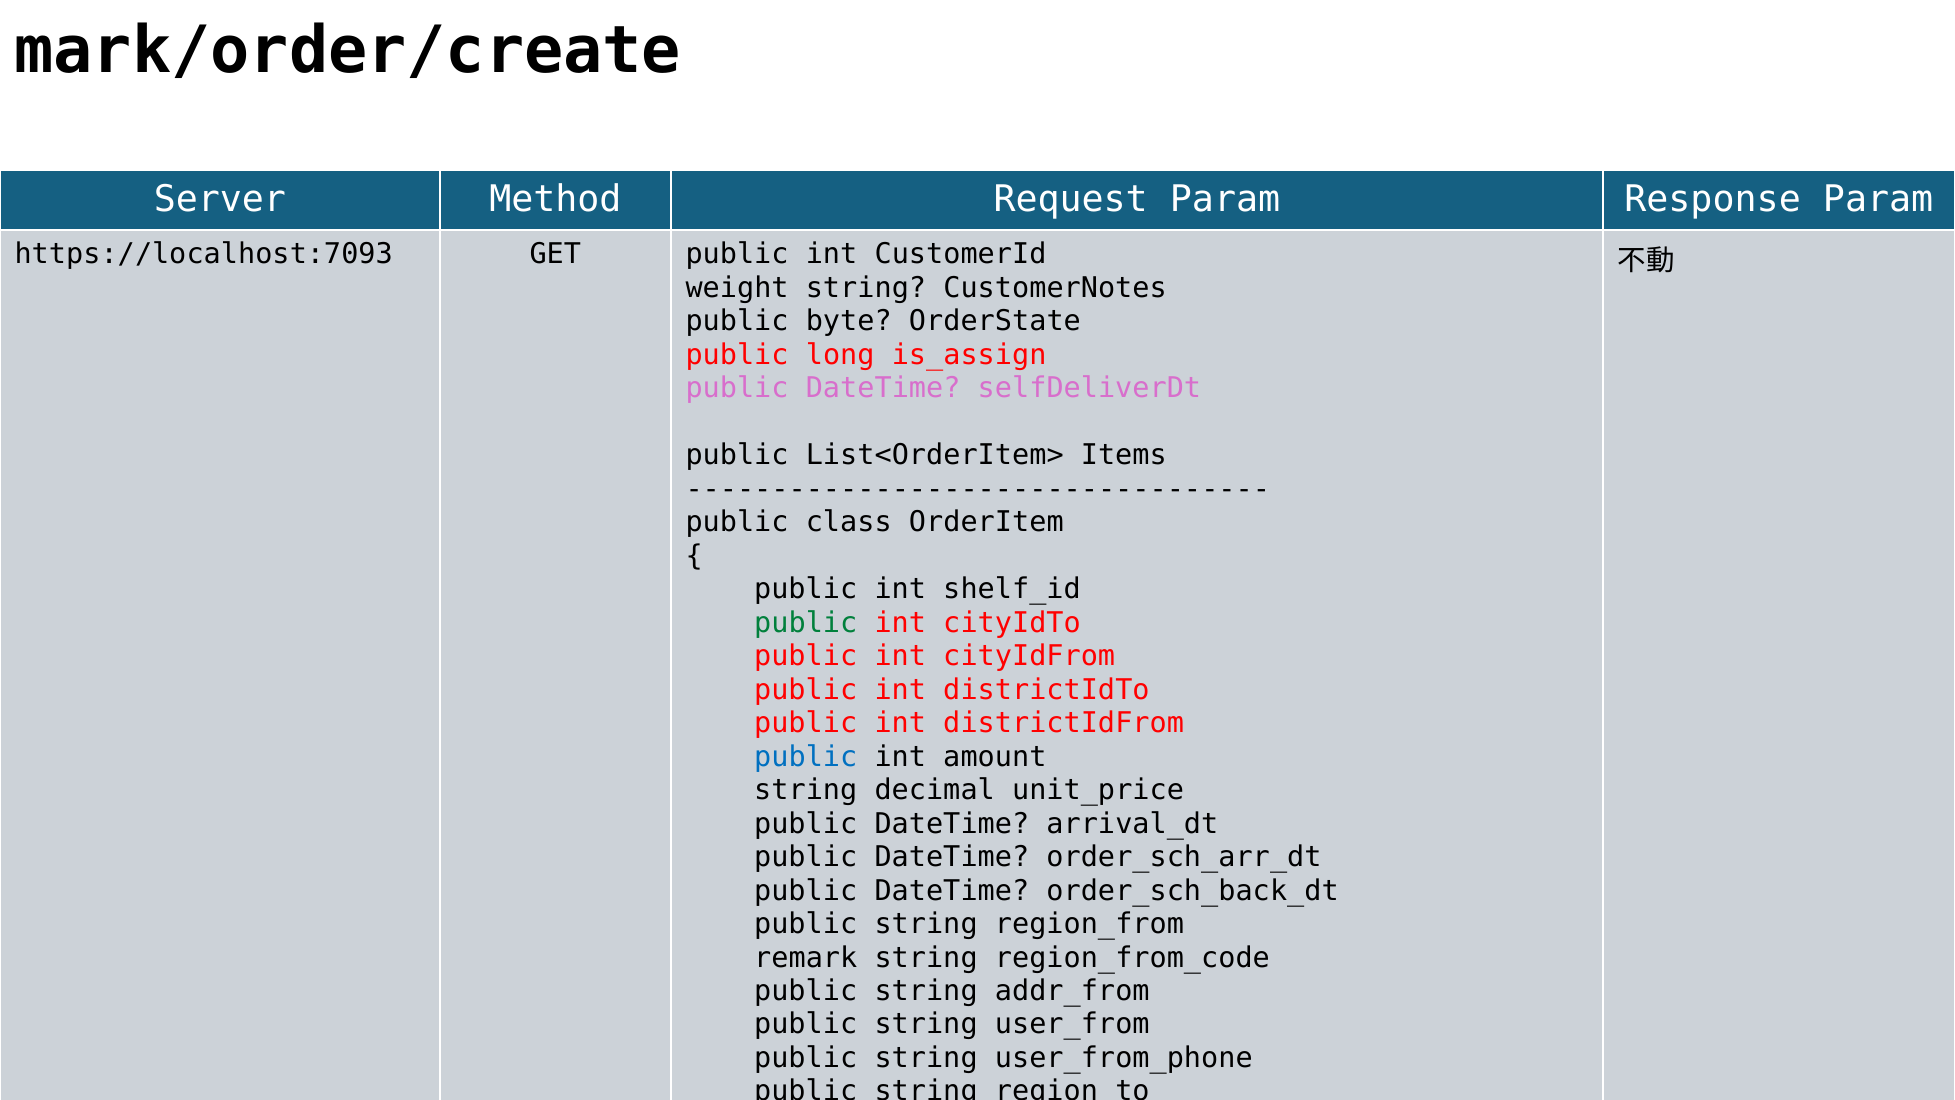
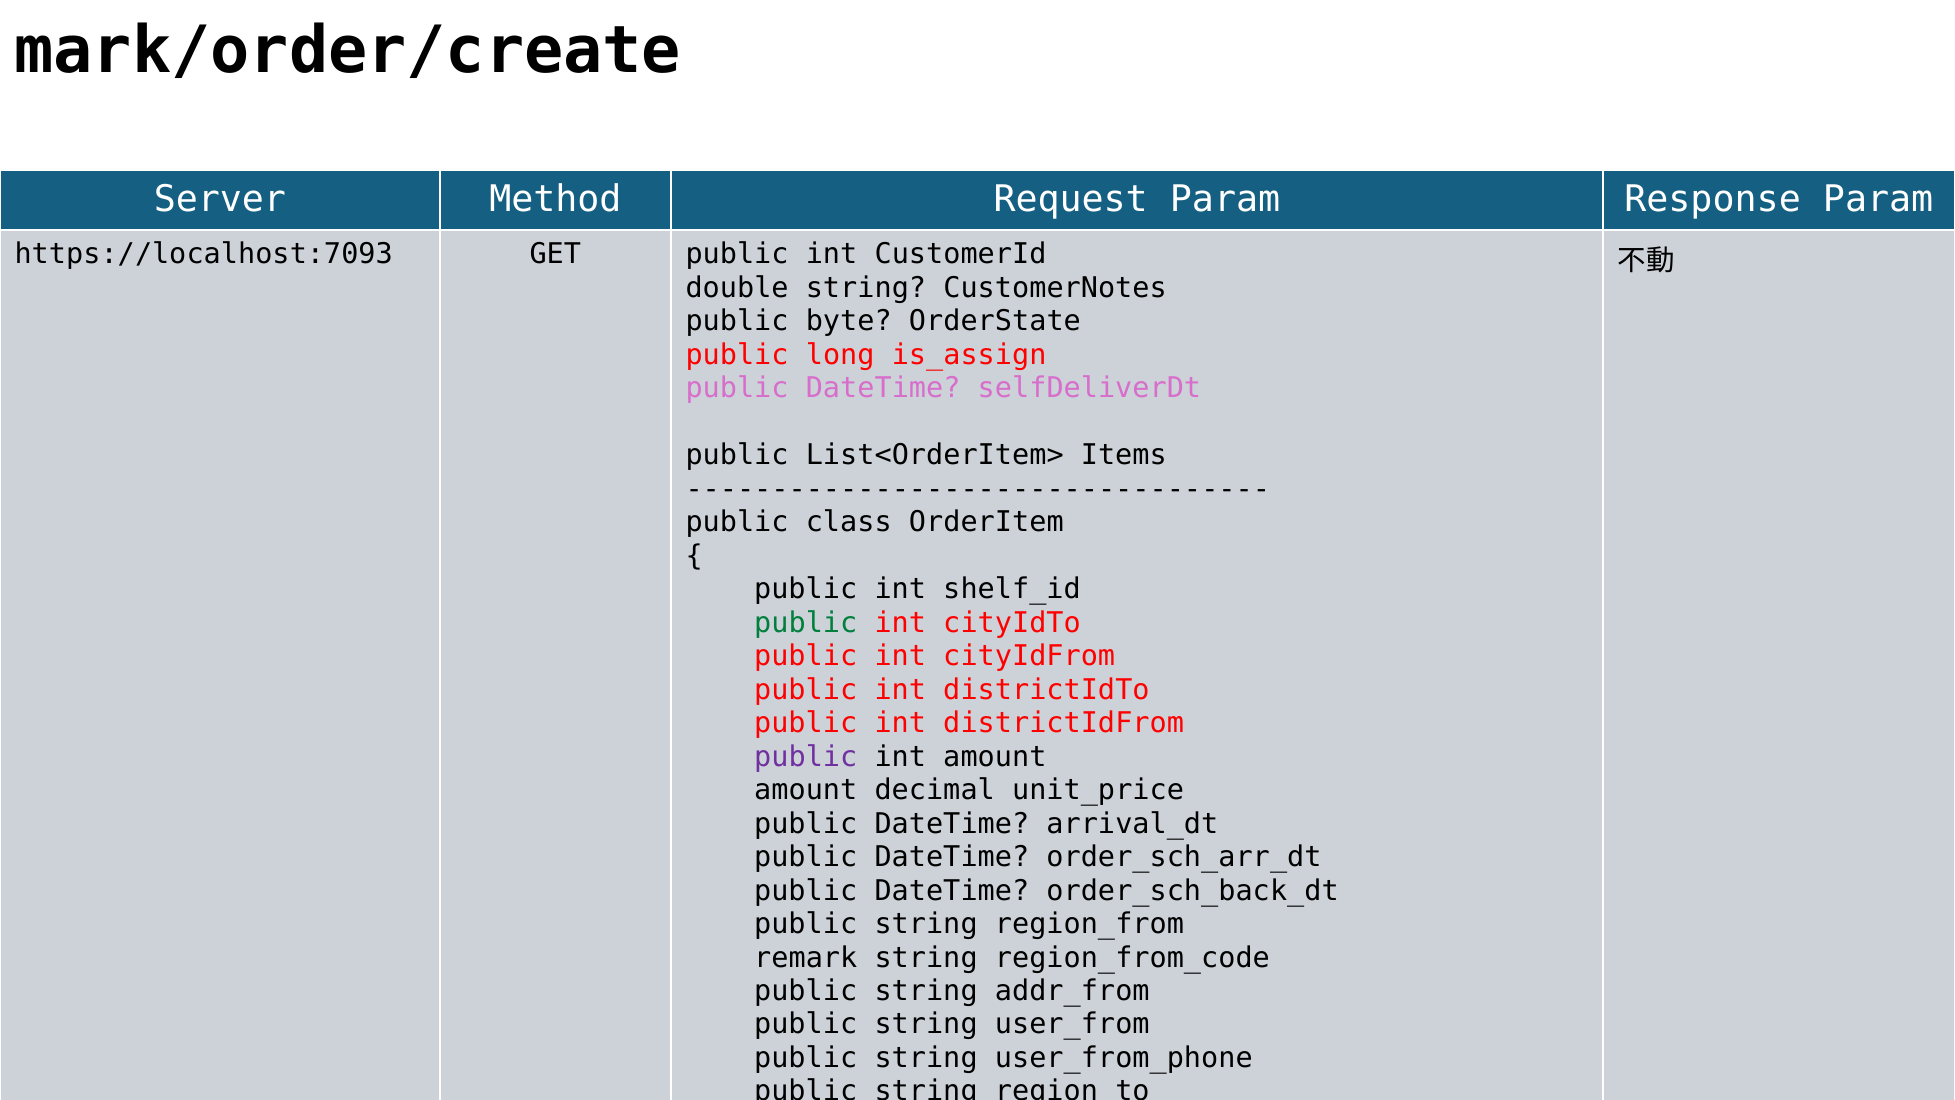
weight: weight -> double (737, 288)
public colour: blue -> purple (806, 756)
string: string -> amount (806, 790)
